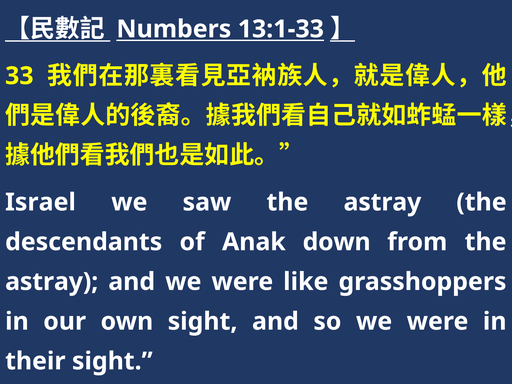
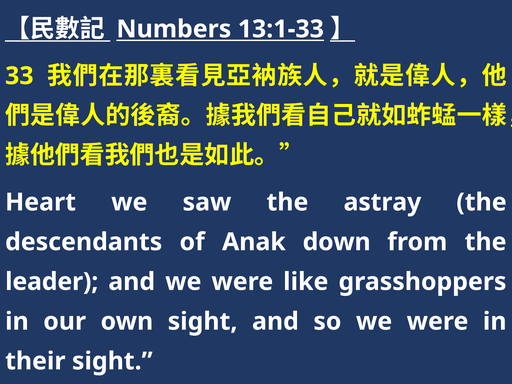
Israel: Israel -> Heart (41, 202)
astray: astray -> leader (52, 282)
